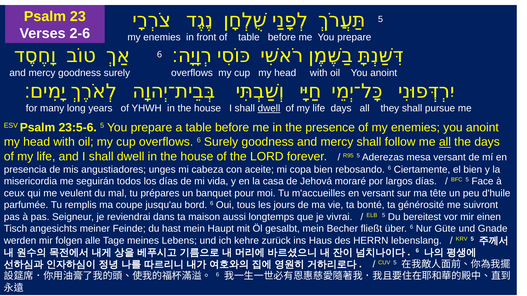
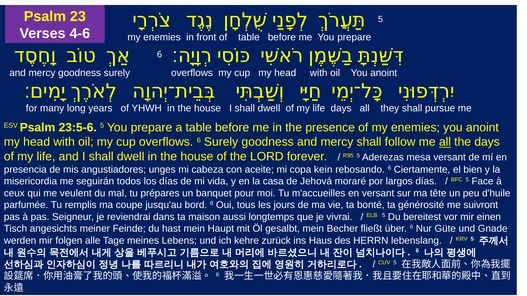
2-6: 2-6 -> 4-6 (80, 34)
dwell underline: present -> none (269, 108)
copa bien: bien -> kein (323, 170)
